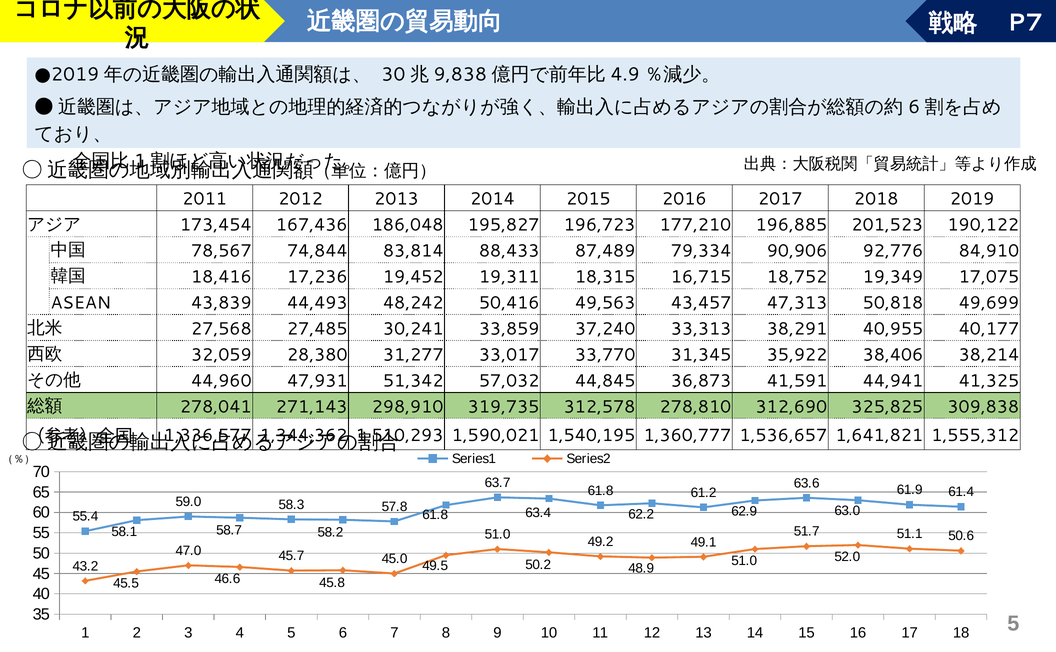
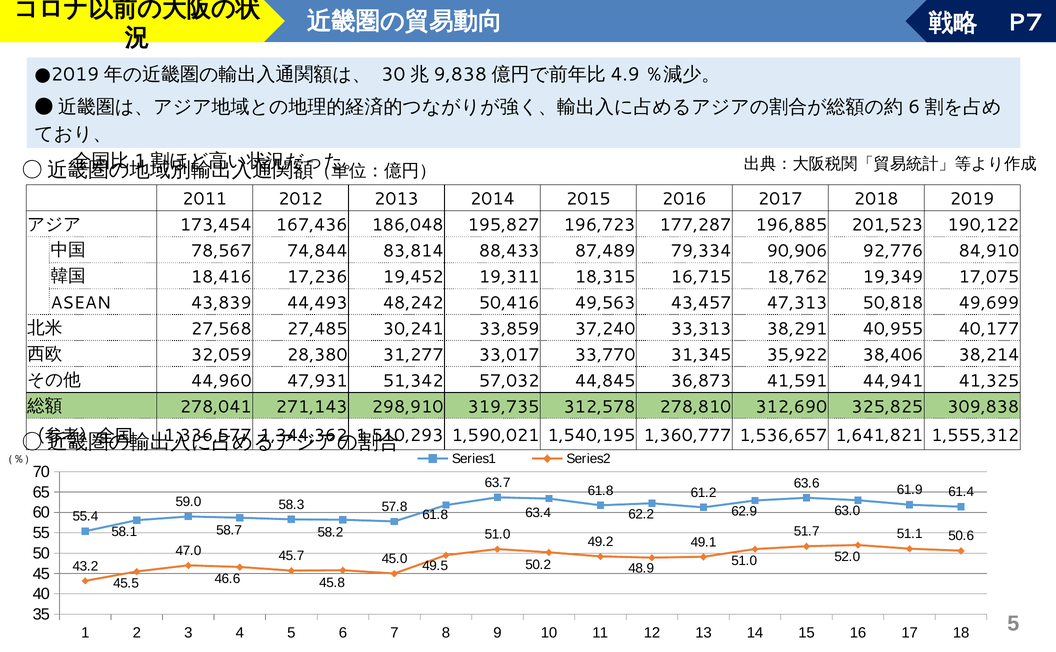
177,210: 177,210 -> 177,287 (695, 225)
18,752: 18,752 -> 18,762 (797, 277)
